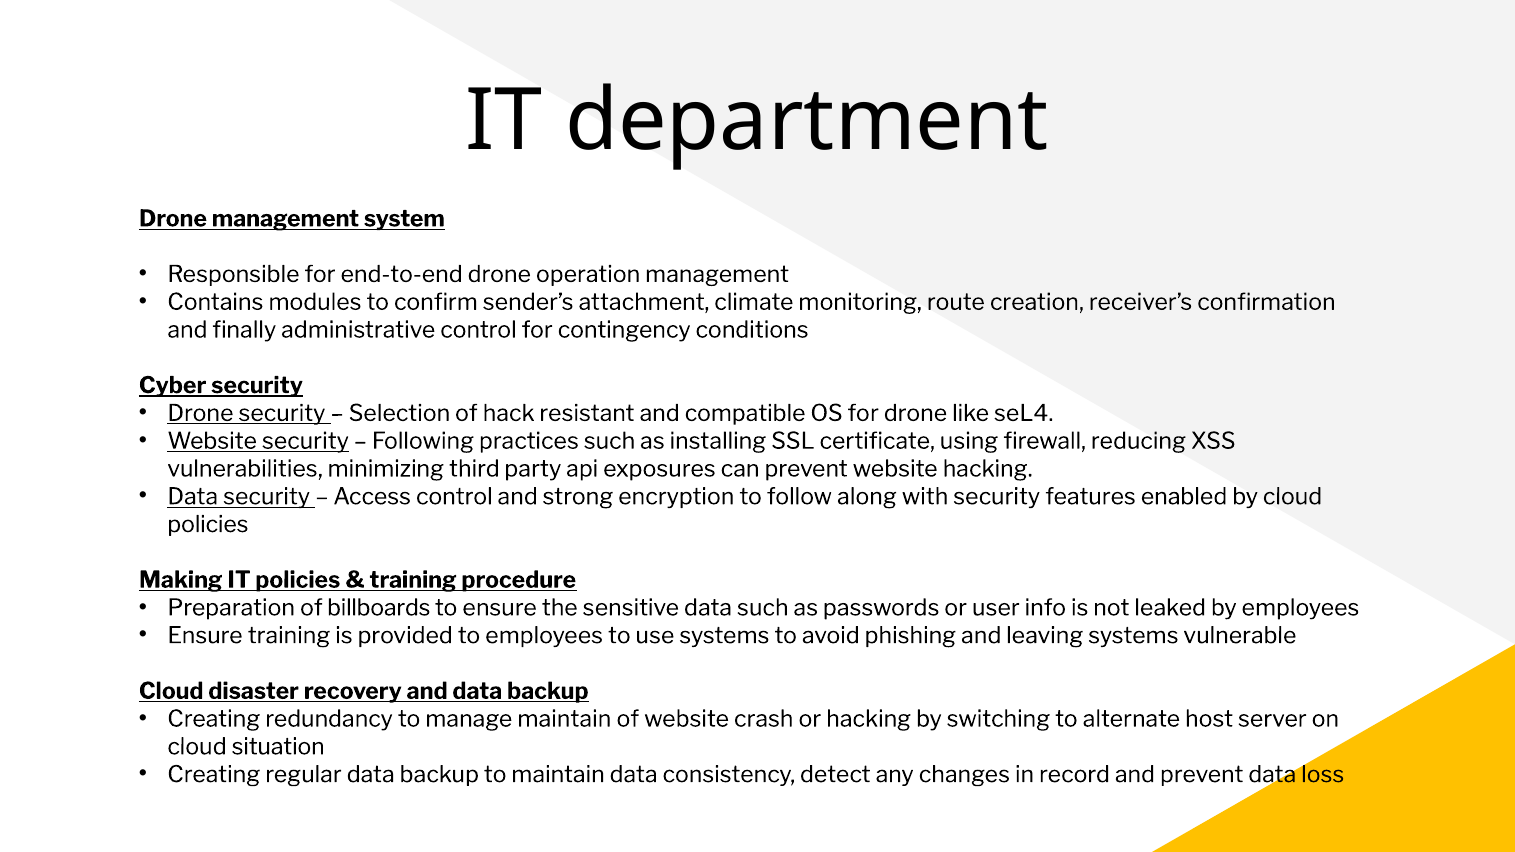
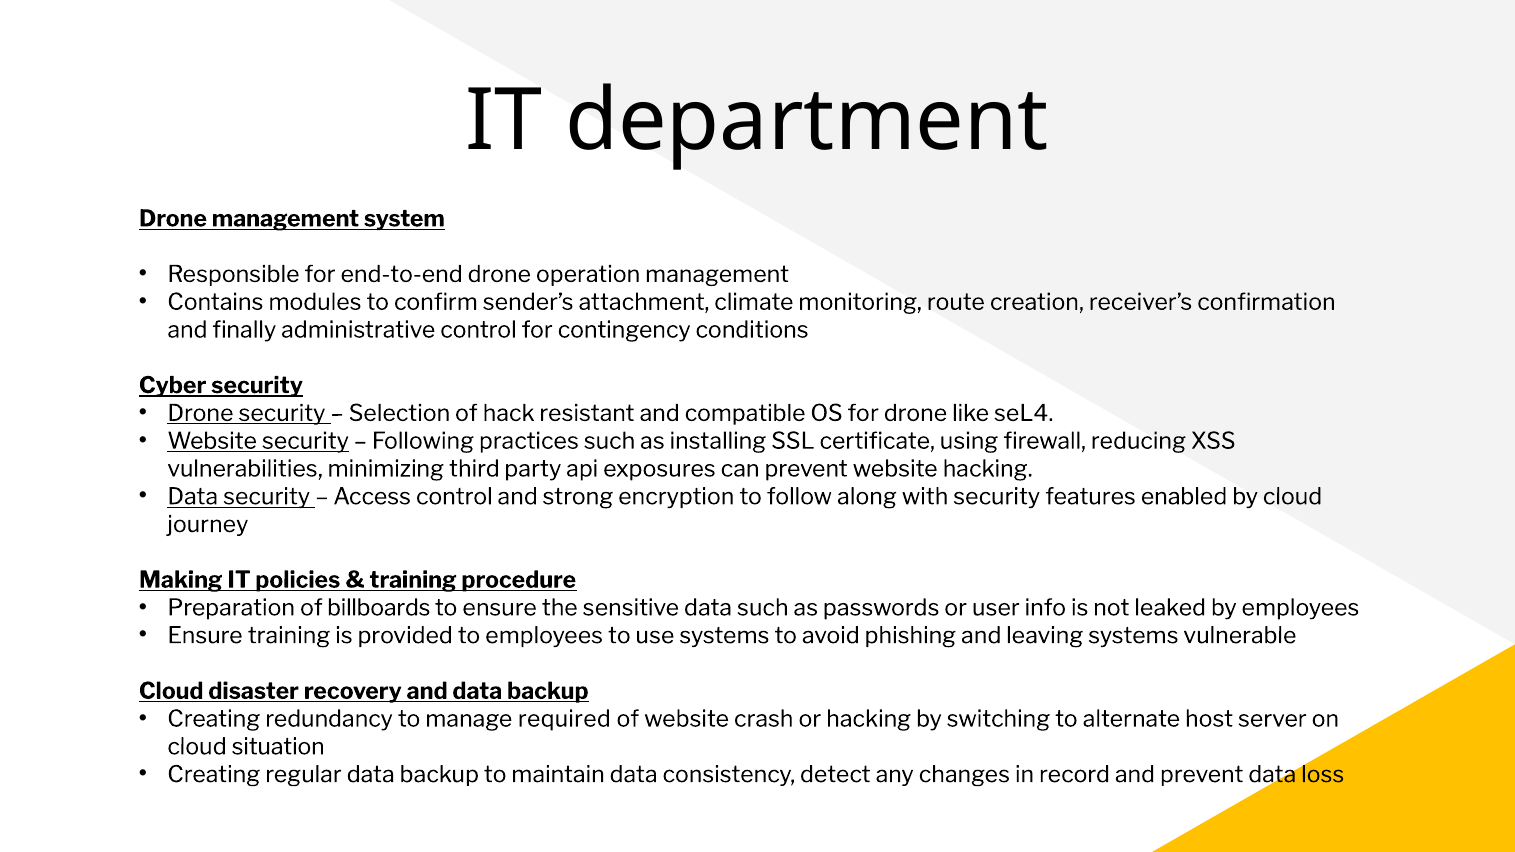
policies: policies -> journey (208, 525)
manage maintain: maintain -> required (564, 719)
